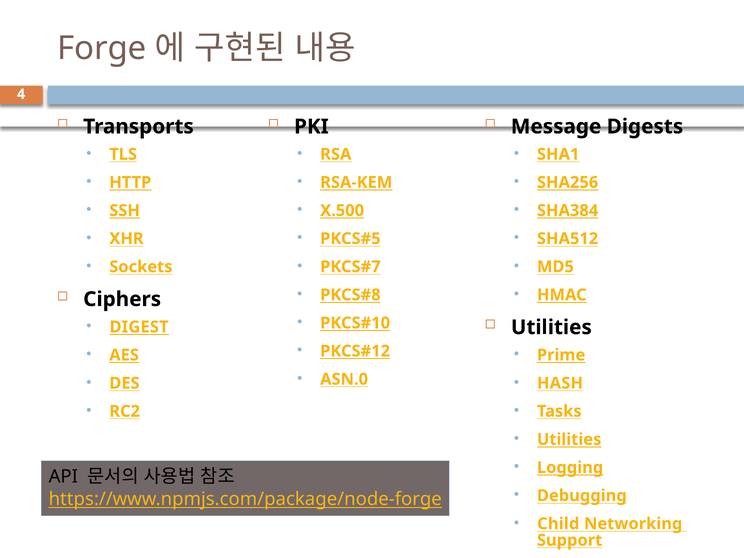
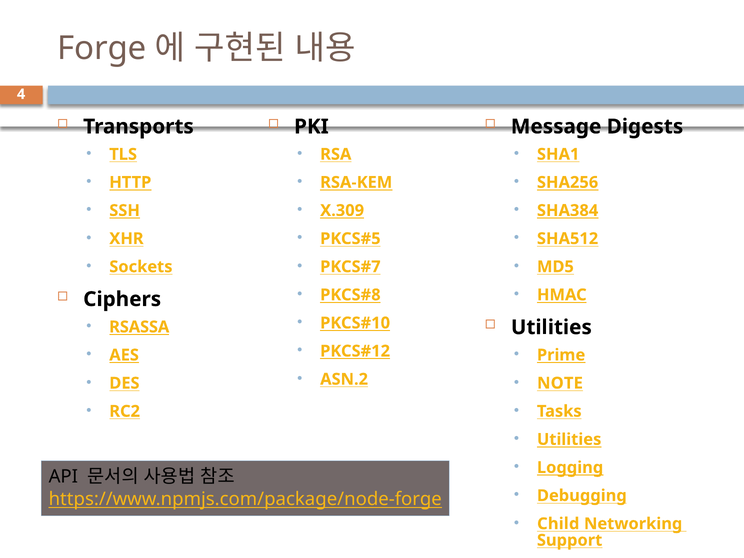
X.500: X.500 -> X.309 (342, 211)
DIGEST: DIGEST -> RSASSA (139, 327)
ASN.0: ASN.0 -> ASN.2 (344, 379)
HASH: HASH -> NOTE (560, 383)
